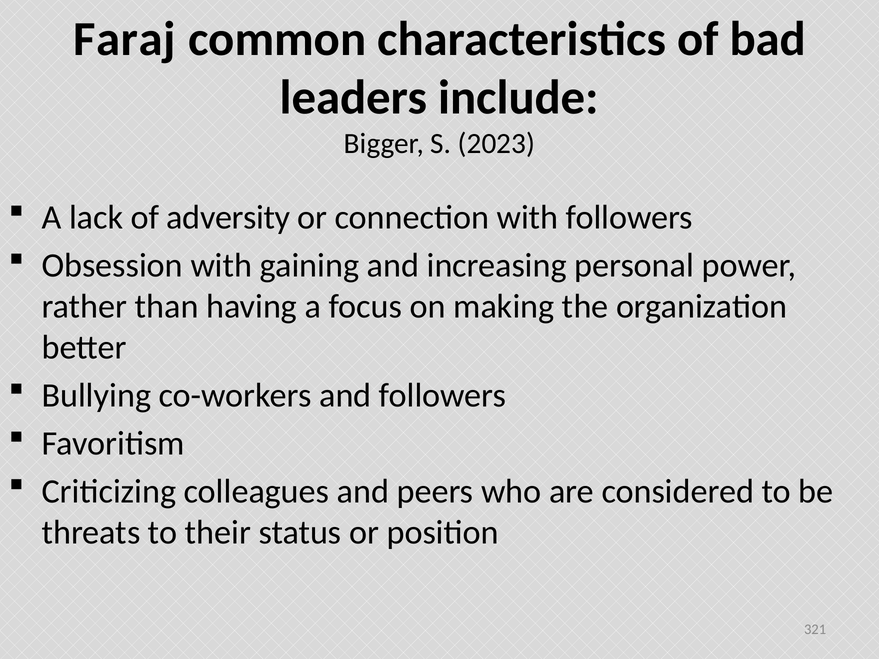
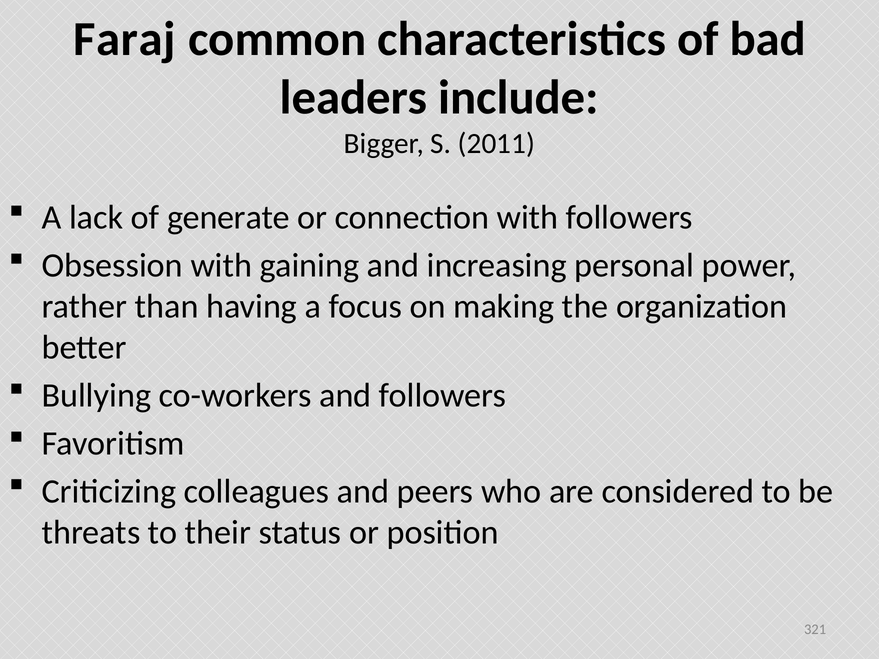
2023: 2023 -> 2011 (496, 143)
adversity: adversity -> generate (228, 218)
